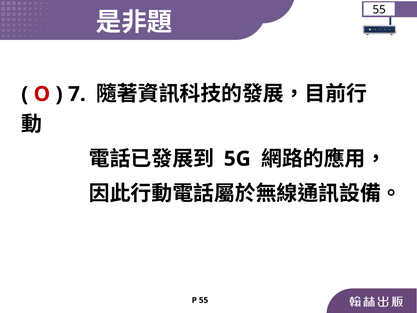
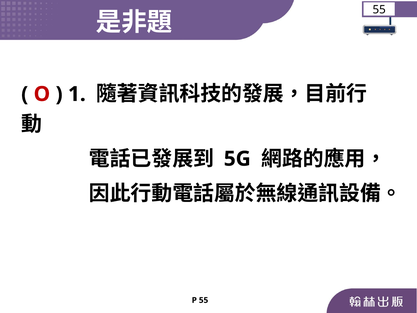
7: 7 -> 1 (77, 94)
